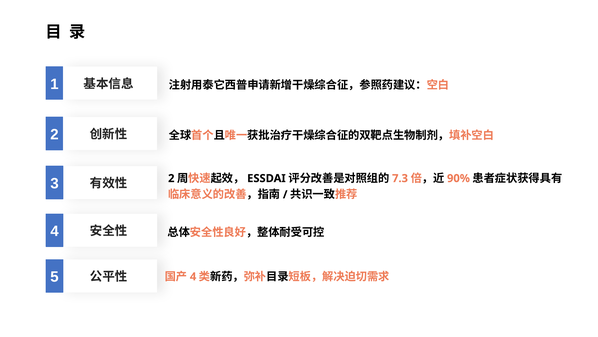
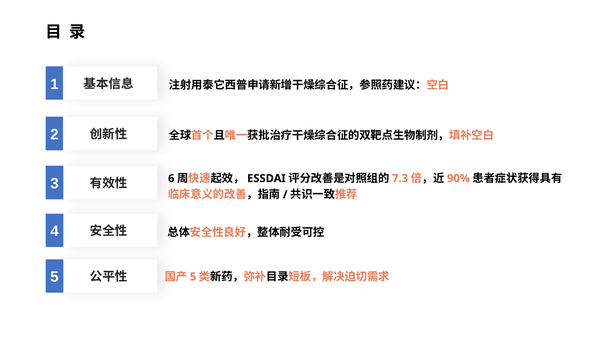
3 2: 2 -> 6 (171, 178)
4: 4 -> 5 (193, 276)
